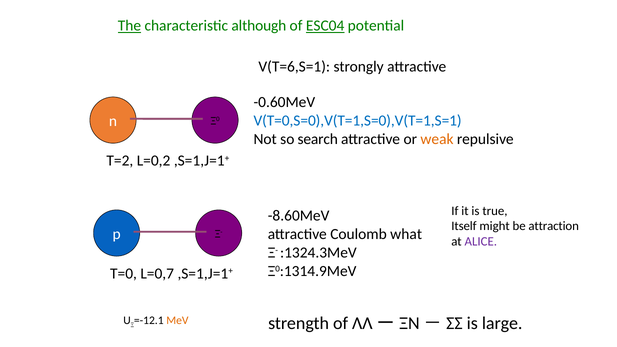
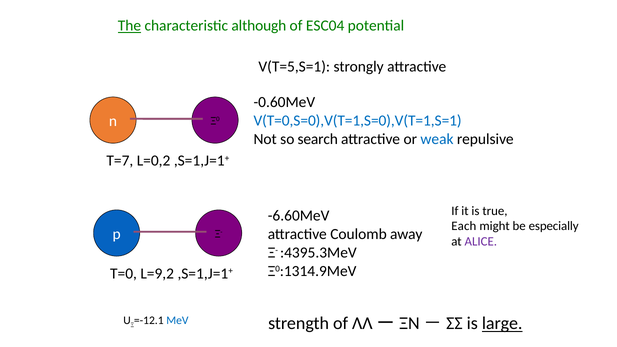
ESC04 underline: present -> none (325, 26)
V(T=6,S=1: V(T=6,S=1 -> V(T=5,S=1 (294, 67)
weak colour: orange -> blue (437, 139)
T=2: T=2 -> T=7 (120, 161)
-8.60MeV: -8.60MeV -> -6.60MeV (299, 216)
Itself: Itself -> Each (464, 226)
attraction: attraction -> especially (554, 226)
what: what -> away (406, 234)
:1324.3MeV: :1324.3MeV -> :4395.3MeV (318, 253)
L=0,7: L=0,7 -> L=9,2 (157, 274)
MeV colour: orange -> blue (177, 320)
large underline: none -> present (502, 324)
